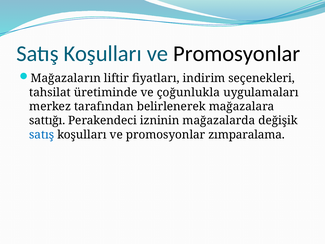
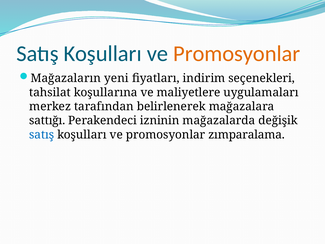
Promosyonlar colour: black -> orange (237, 54)
liftir: liftir -> yeni (116, 78)
üretiminde: üretiminde -> koşullarına (106, 92)
çoğunlukla: çoğunlukla -> maliyetlere (188, 92)
